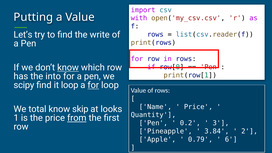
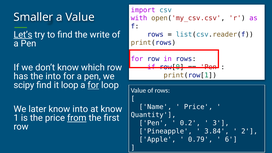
Putting: Putting -> Smaller (33, 17)
Let’s underline: none -> present (23, 35)
know underline: present -> none (68, 67)
total: total -> later (37, 109)
know skip: skip -> into (80, 109)
at looks: looks -> know (111, 109)
